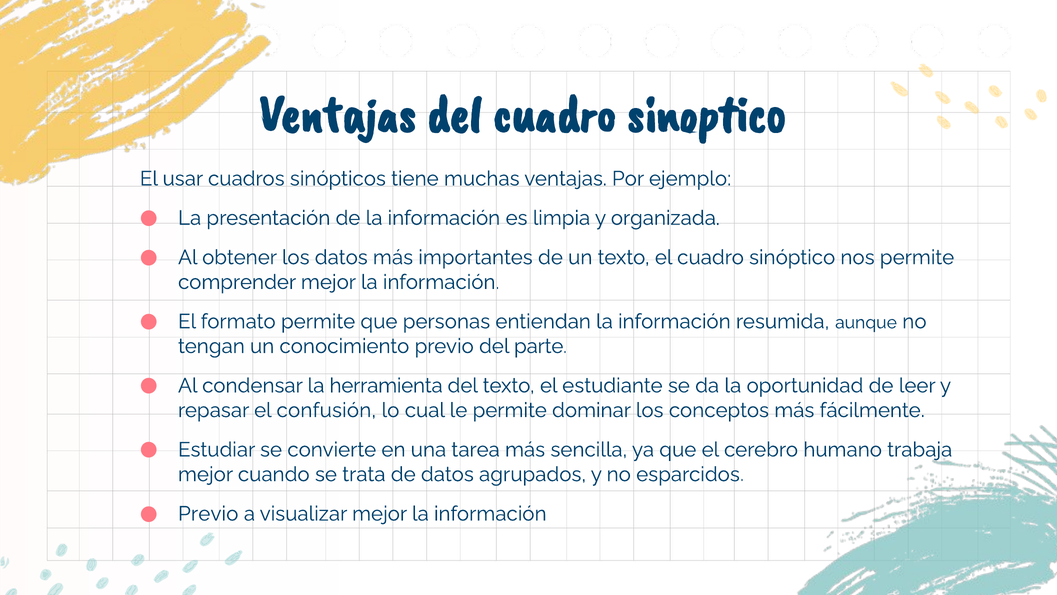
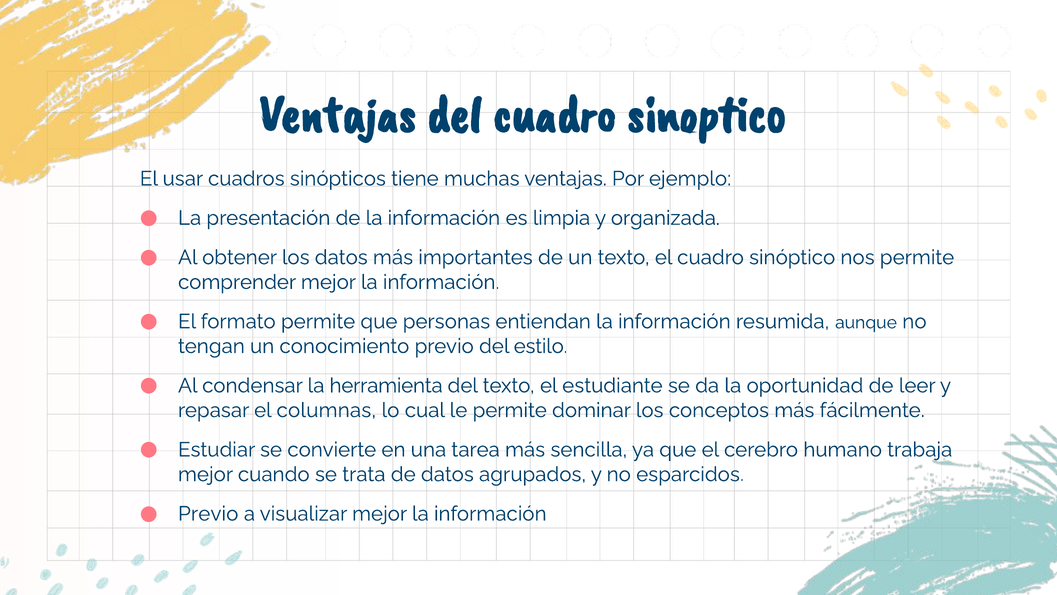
parte: parte -> estilo (541, 346)
confusión: confusión -> columnas (326, 410)
